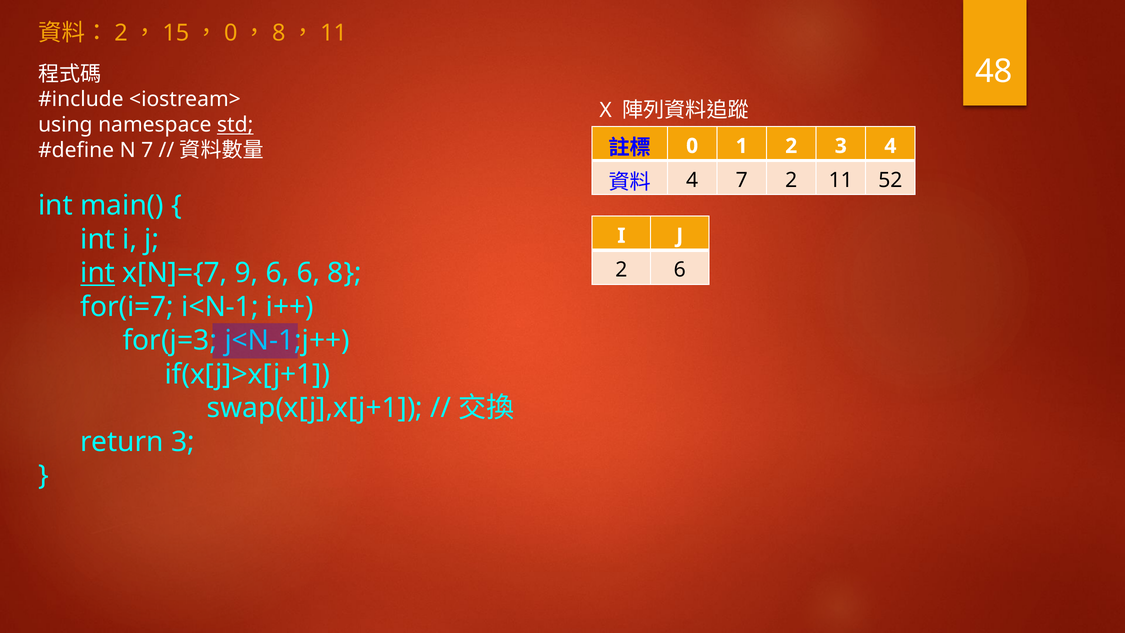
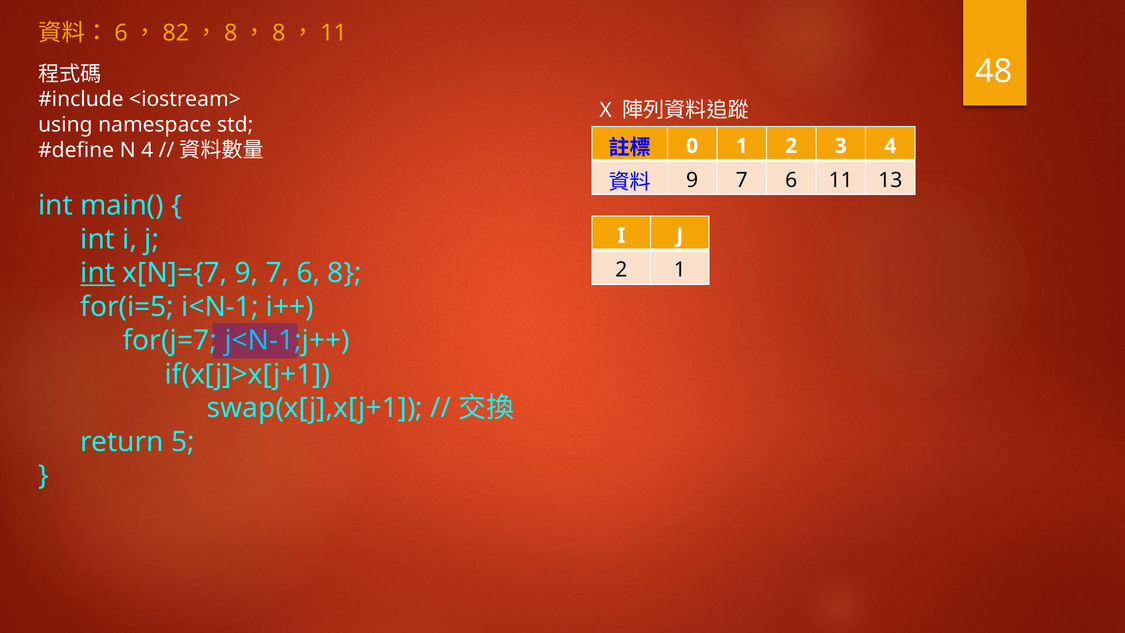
2: 2 -> 6 (121, 33)
15: 15 -> 82 (176, 33)
0: 0 -> 8 (231, 33)
std underline: present -> none (235, 125)
N 7: 7 -> 4 (147, 150)
4: 4 -> 9 (692, 180)
2: 2 -> 6 (791, 180)
52: 52 -> 13 (890, 180)
2 6: 6 -> 1 (680, 270)
x[N]={7 9 6: 6 -> 7 (277, 273)
for(i=7: for(i=7 -> for(i=5 (127, 307)
for(j=3: for(j=3 -> for(j=7 (170, 340)
return 3: 3 -> 5 (183, 442)
